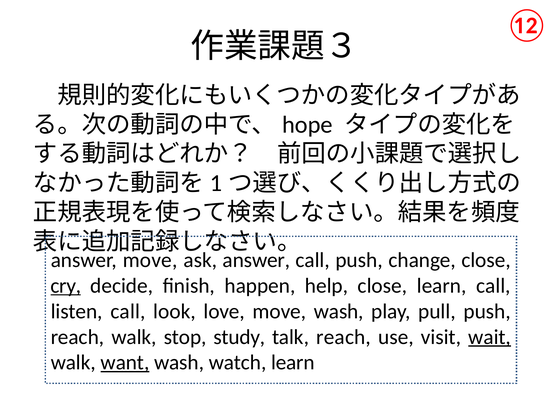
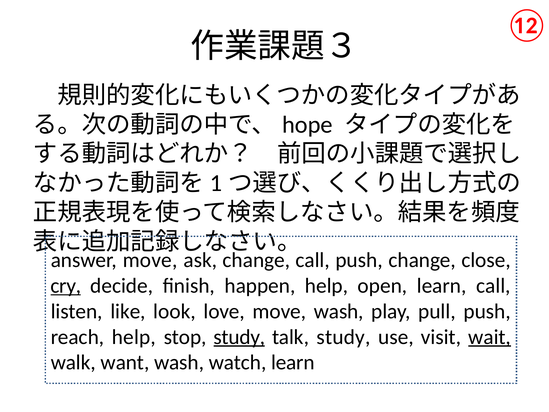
ask answer: answer -> change (256, 260)
help close: close -> open (382, 285)
listen call: call -> like (128, 311)
reach walk: walk -> help (134, 337)
study underline: none -> present (239, 337)
talk reach: reach -> study (344, 337)
want underline: present -> none (125, 362)
